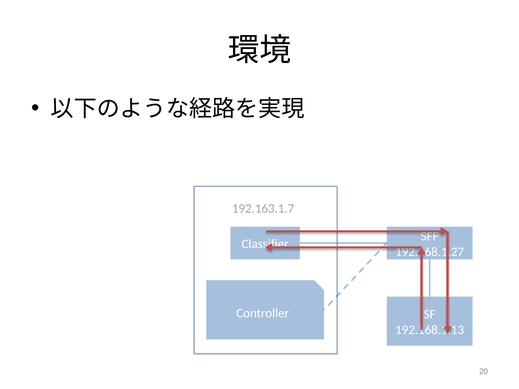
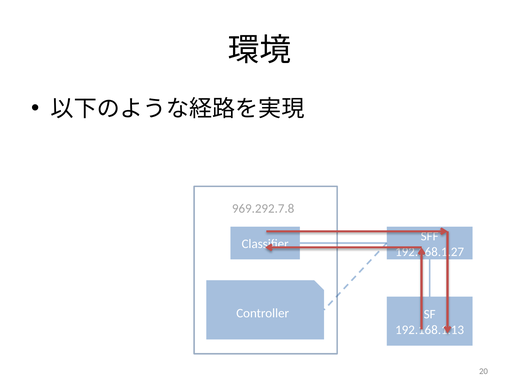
192.163.1.7: 192.163.1.7 -> 969.292.7.8 (263, 209)
